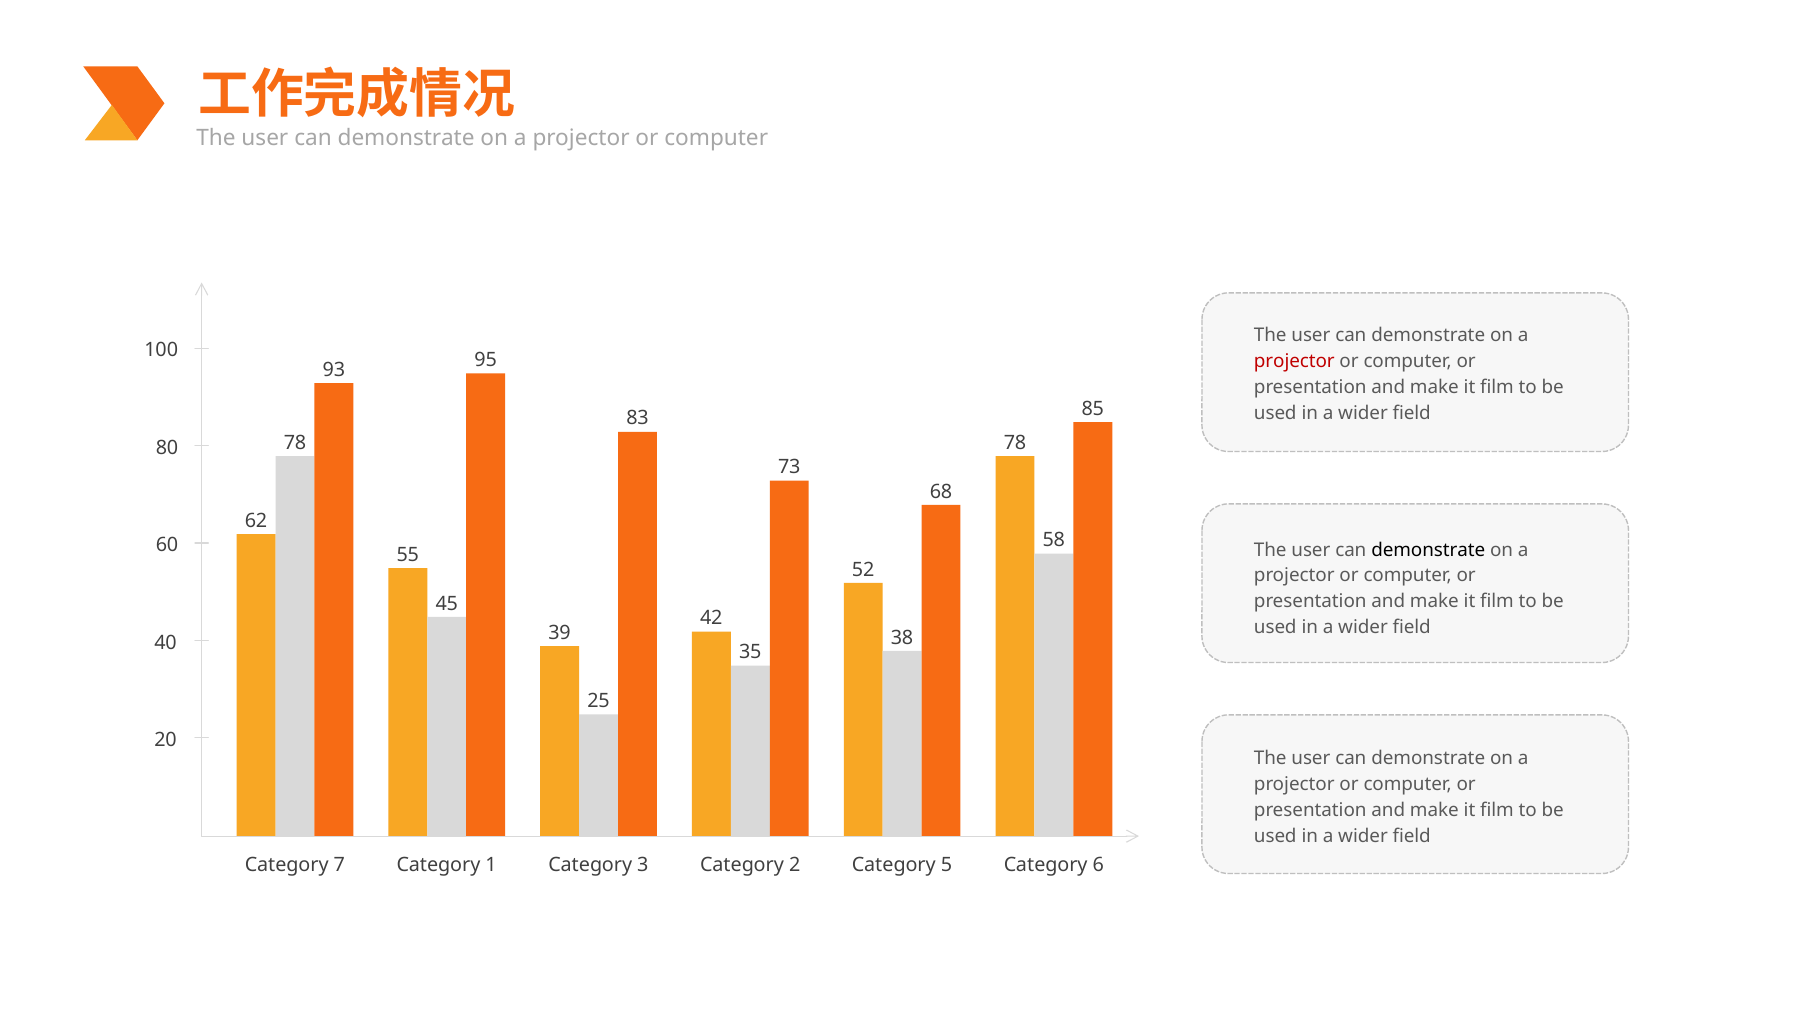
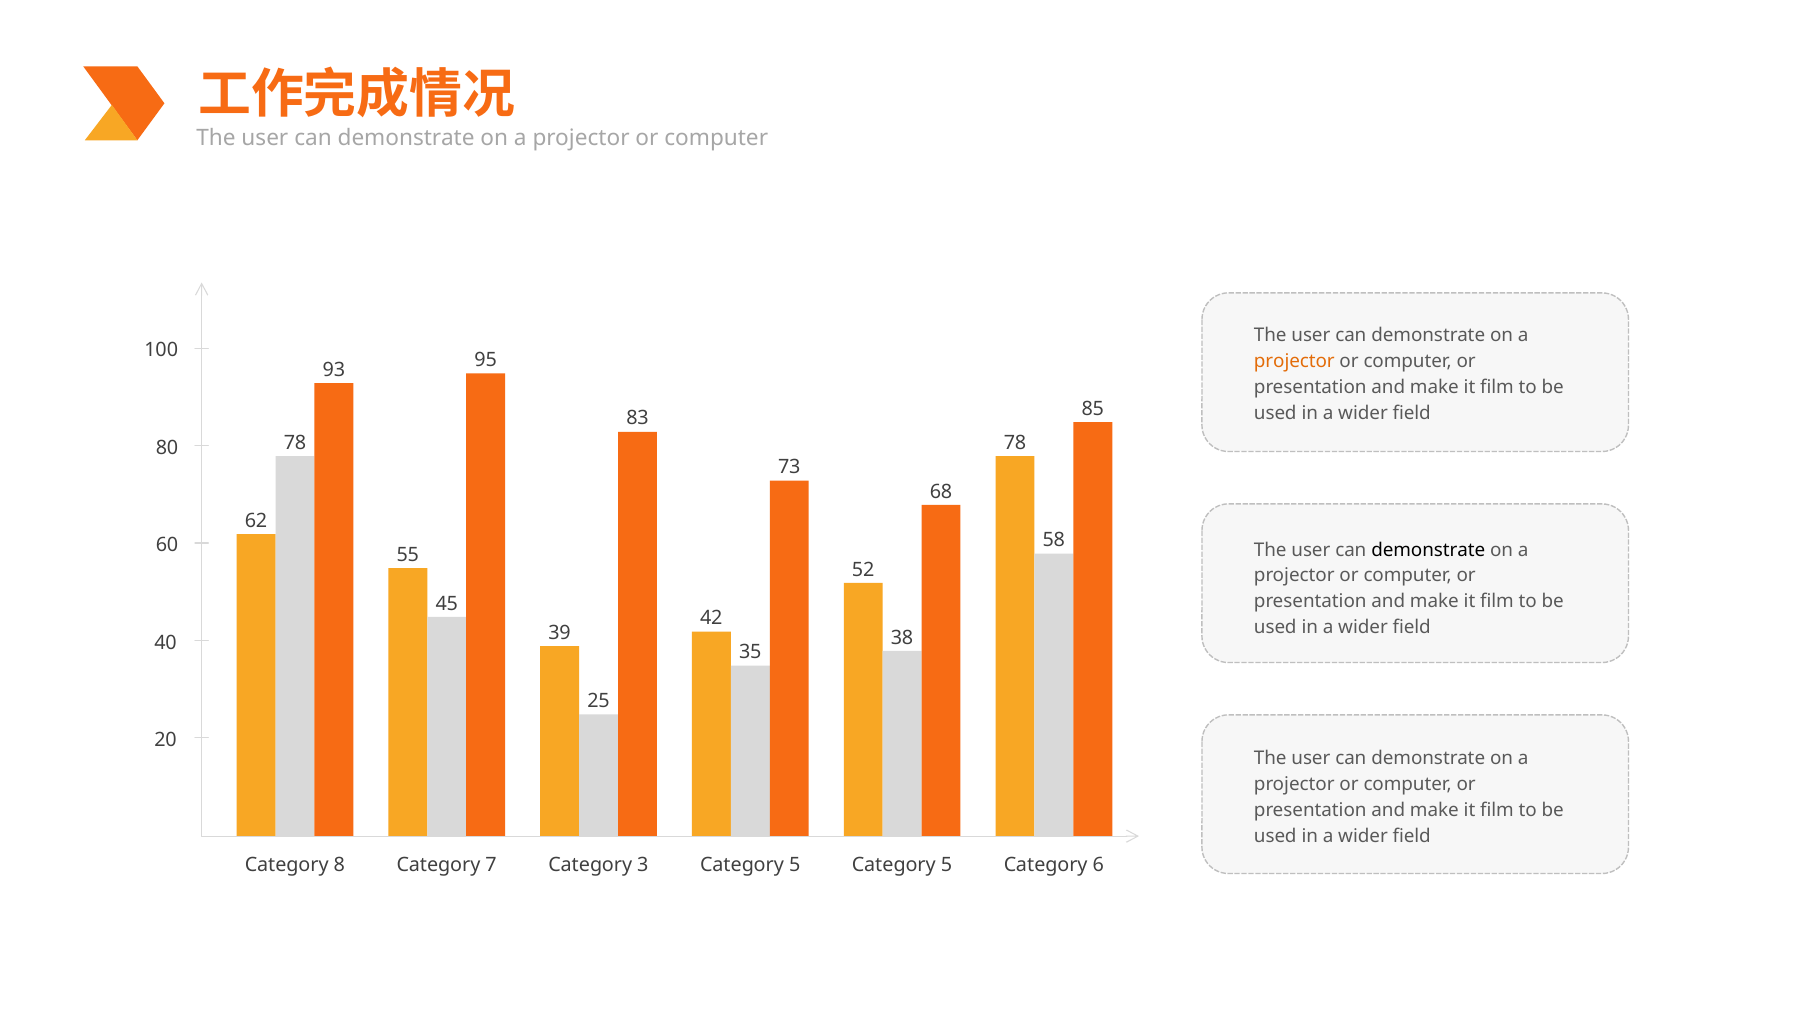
projector colour: red -> orange (1294, 362)
7: 7 -> 8 (339, 865)
1: 1 -> 7 (491, 865)
2: 2 -> 5 (795, 865)
